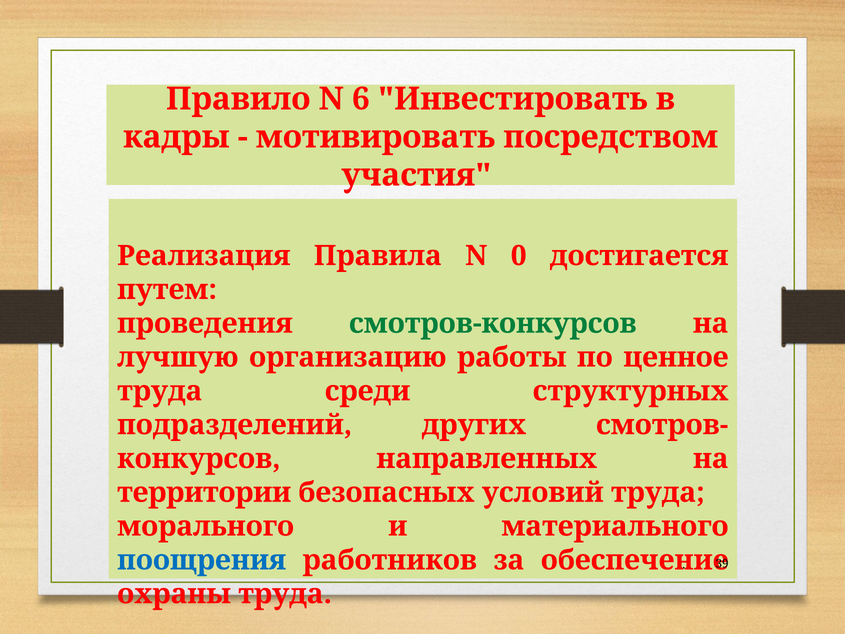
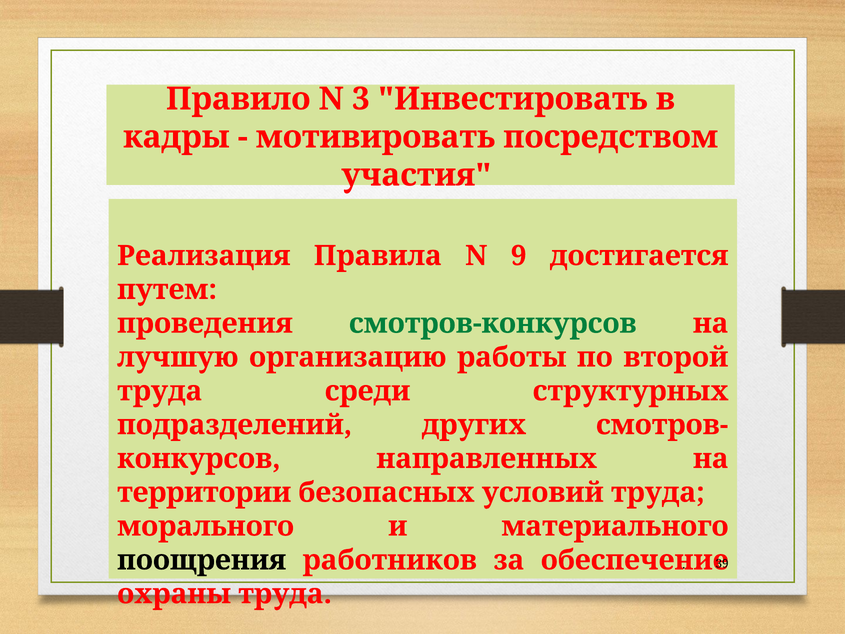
6: 6 -> 3 (361, 99)
0: 0 -> 9 (519, 256)
ценное: ценное -> второй (676, 357)
поощрения colour: blue -> black (202, 560)
